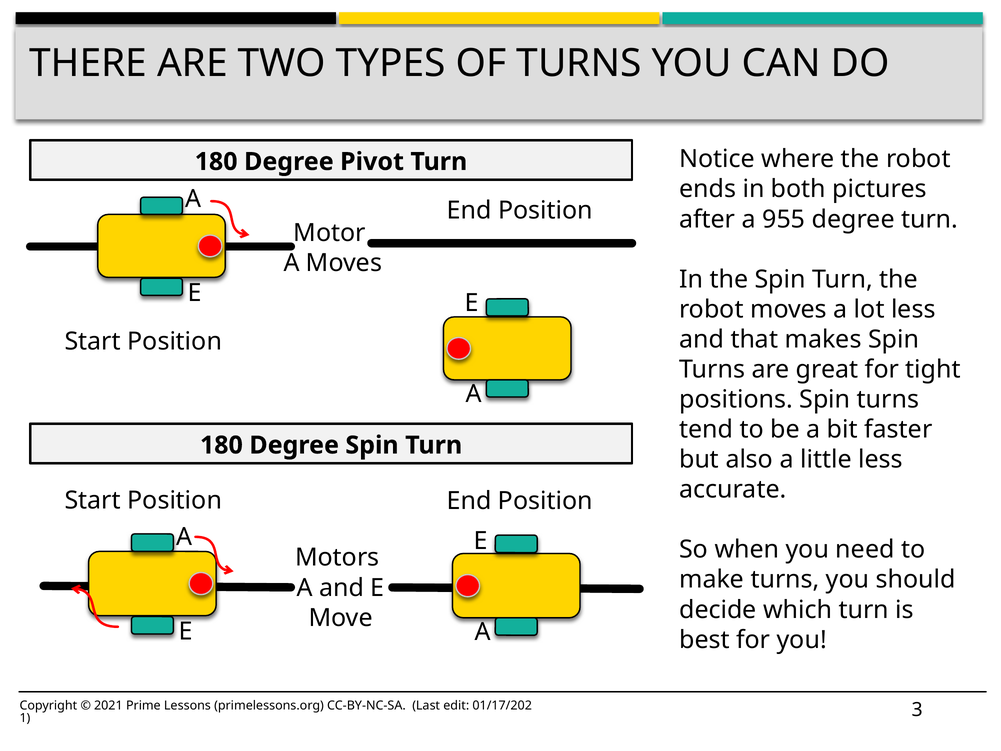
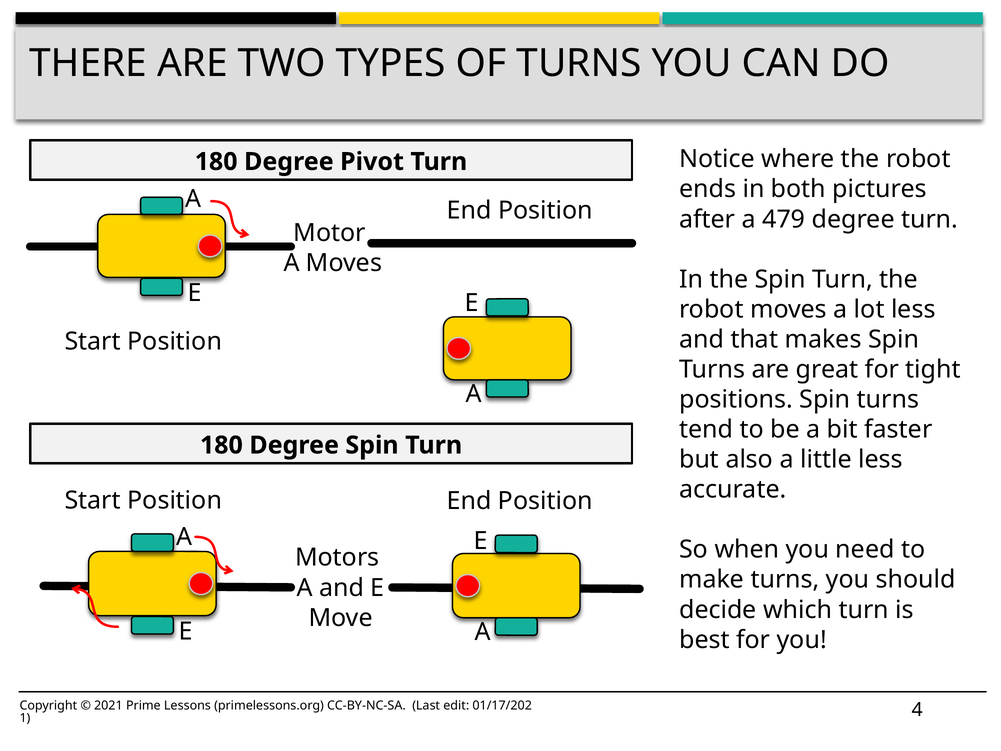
955: 955 -> 479 (784, 219)
3: 3 -> 4 (917, 709)
